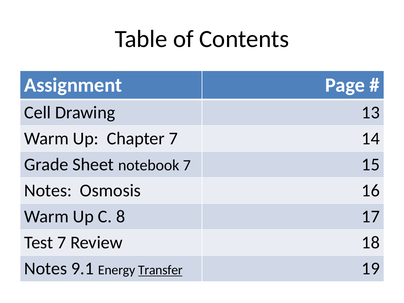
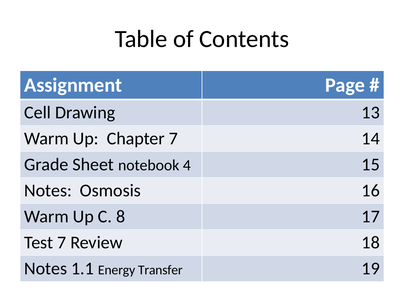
notebook 7: 7 -> 4 (187, 165)
9.1: 9.1 -> 1.1 (82, 269)
Transfer underline: present -> none (160, 270)
